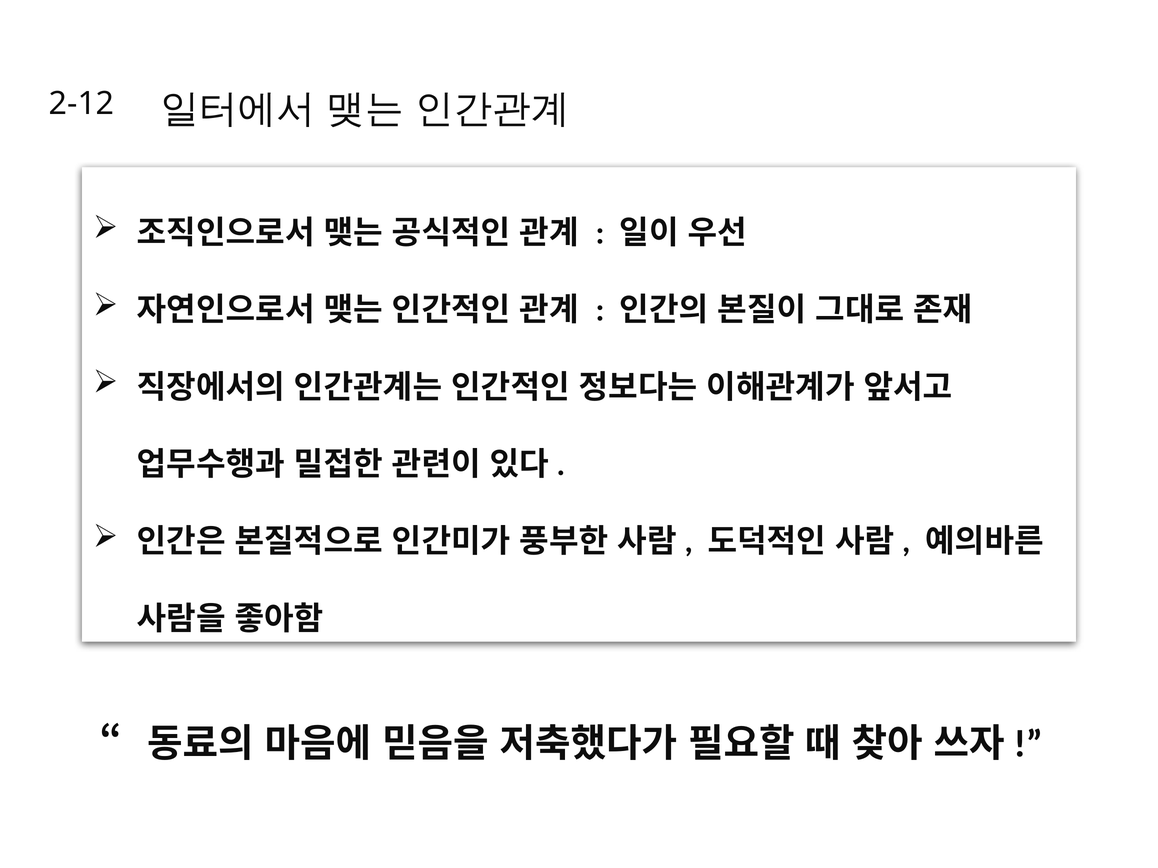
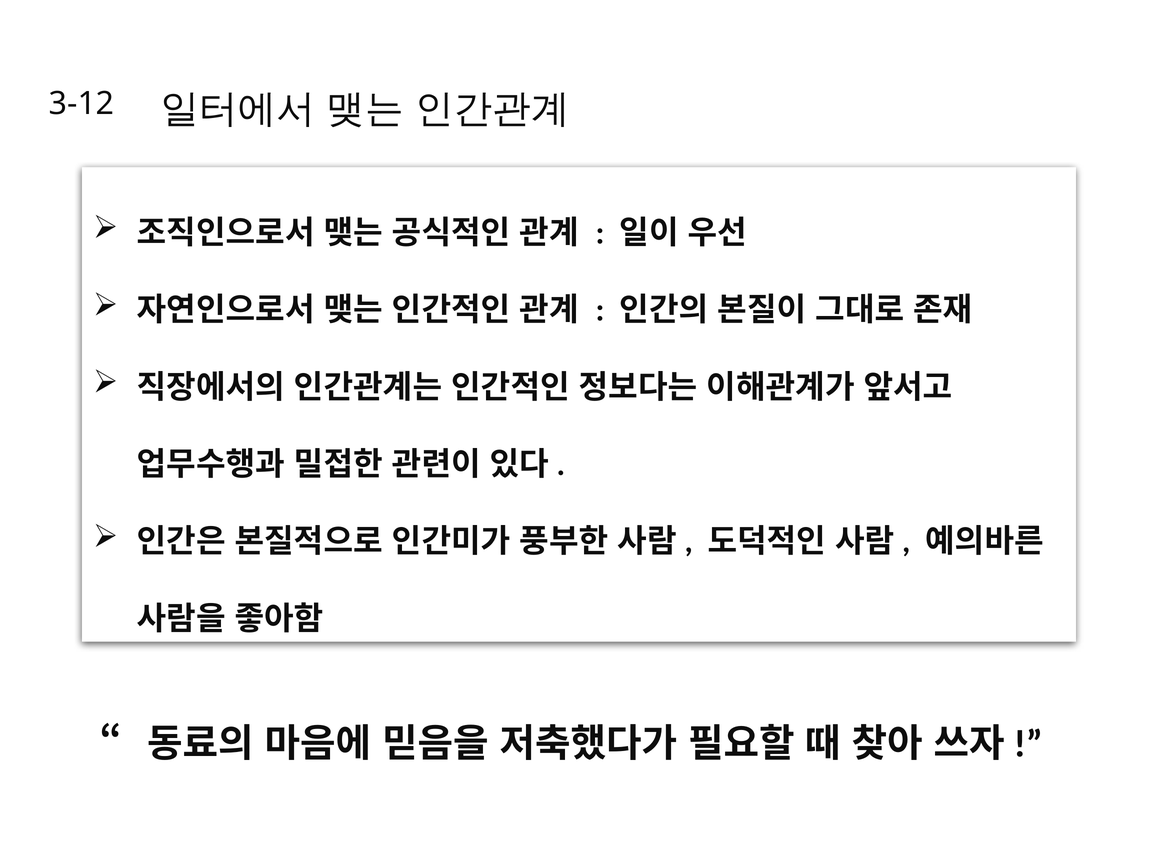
2-12: 2-12 -> 3-12 (82, 104)
